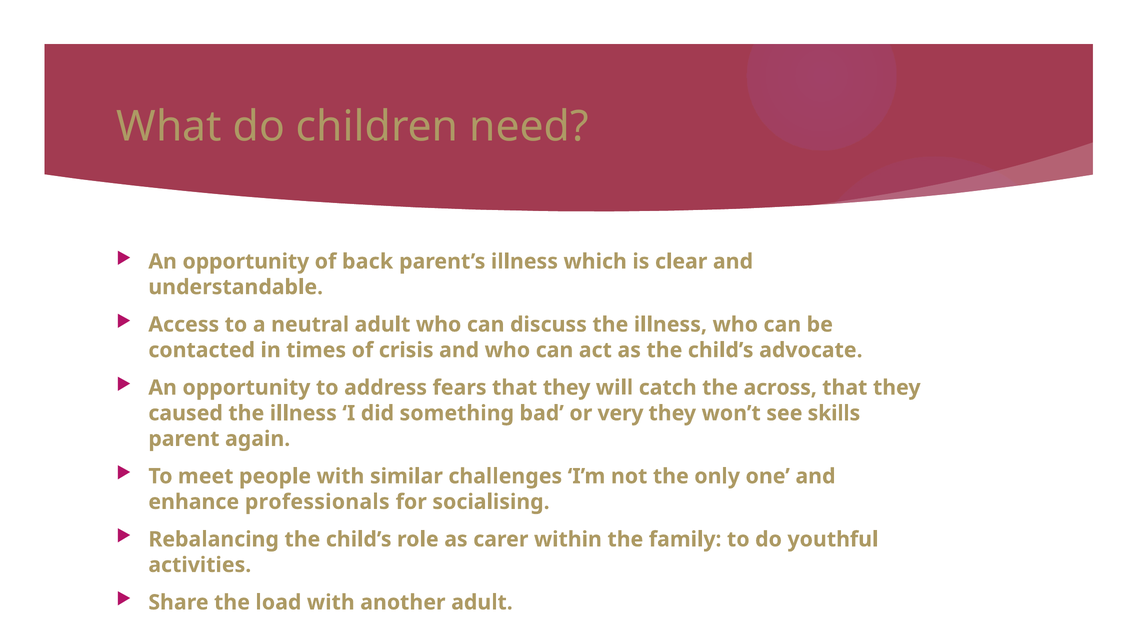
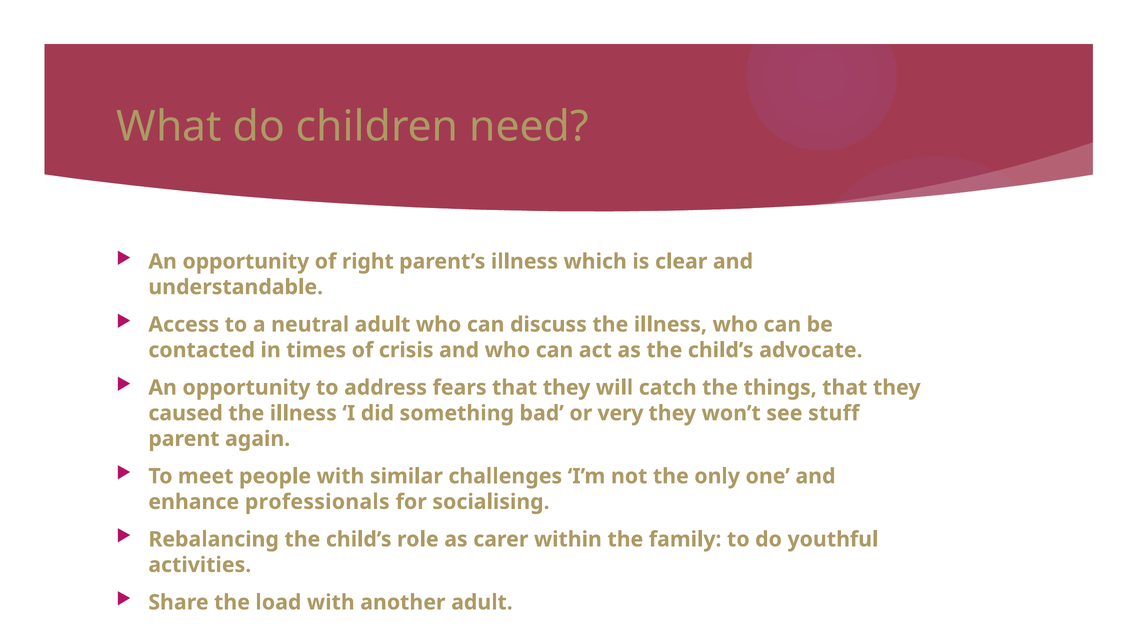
back: back -> right (368, 262)
across: across -> things (780, 388)
skills: skills -> stuff (834, 413)
